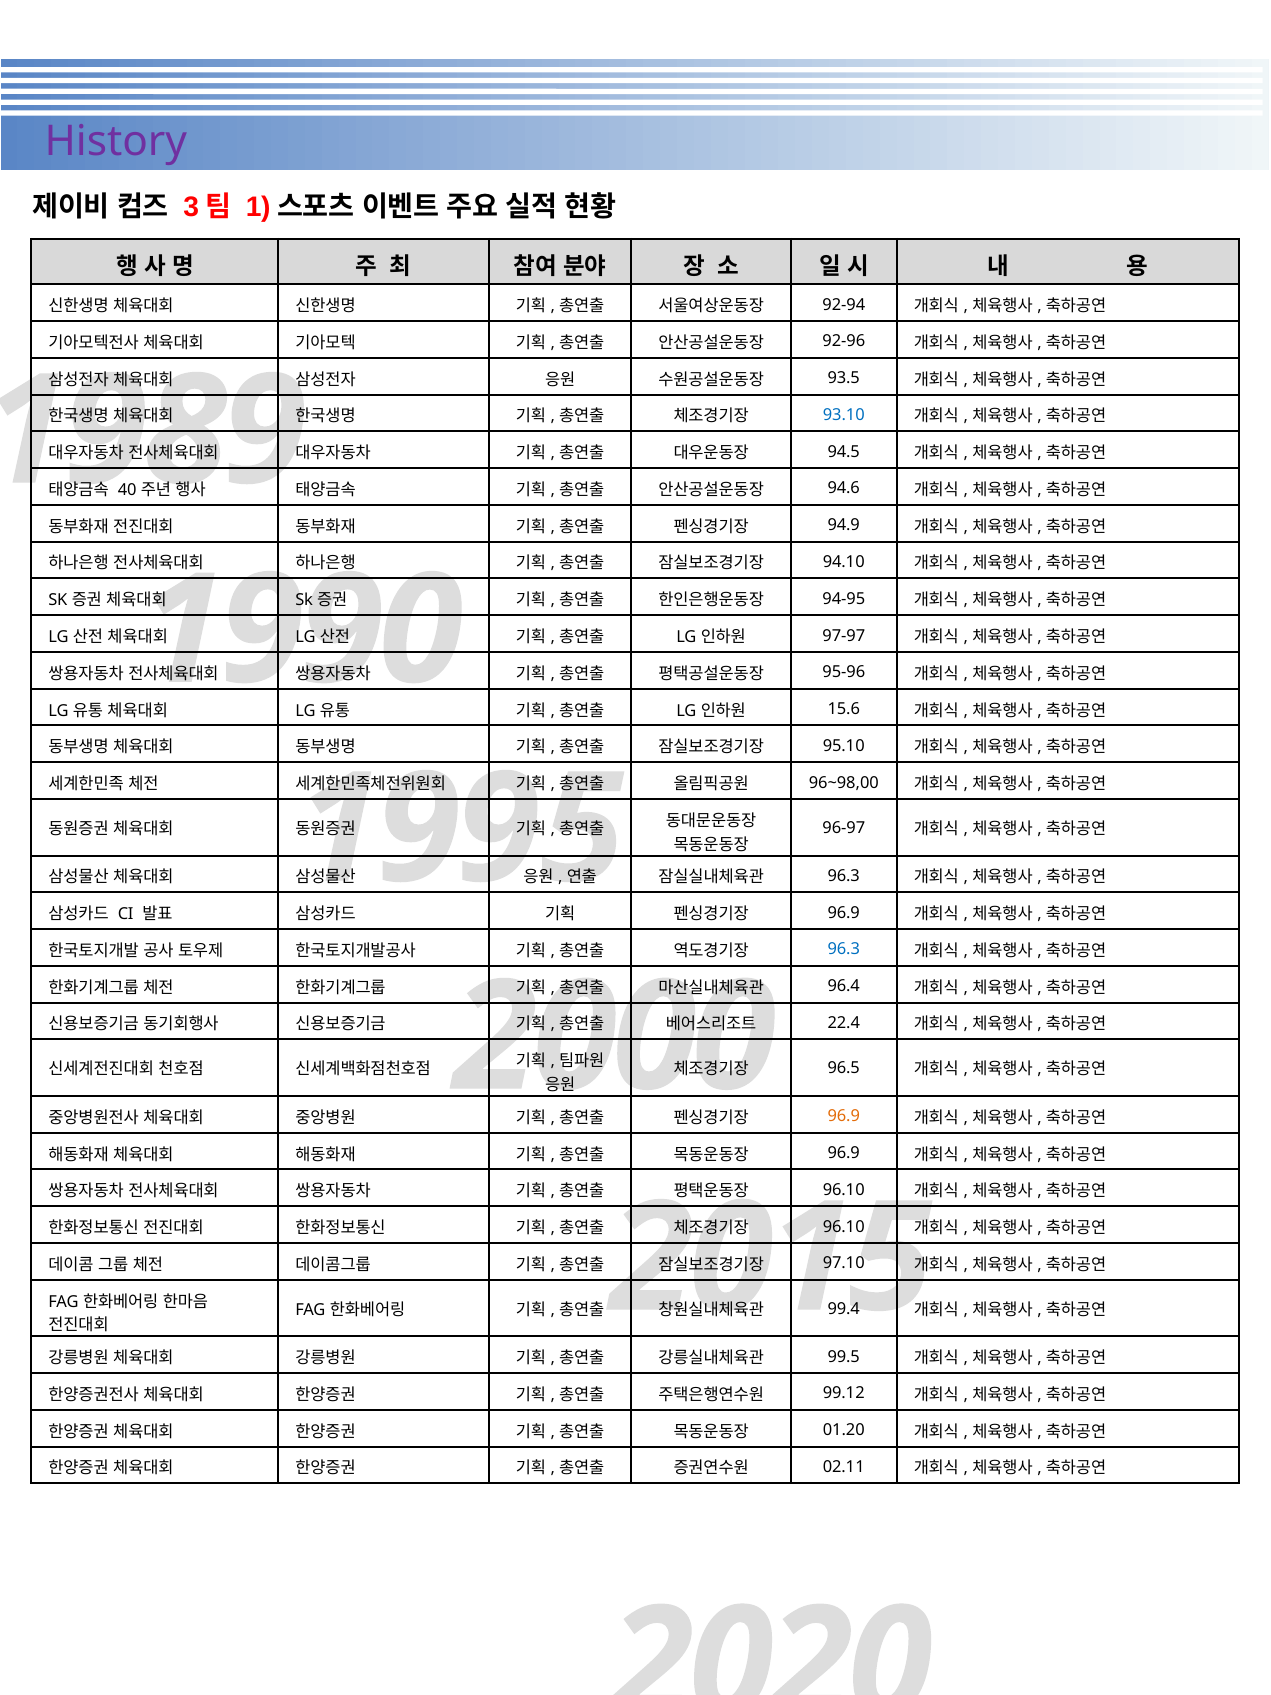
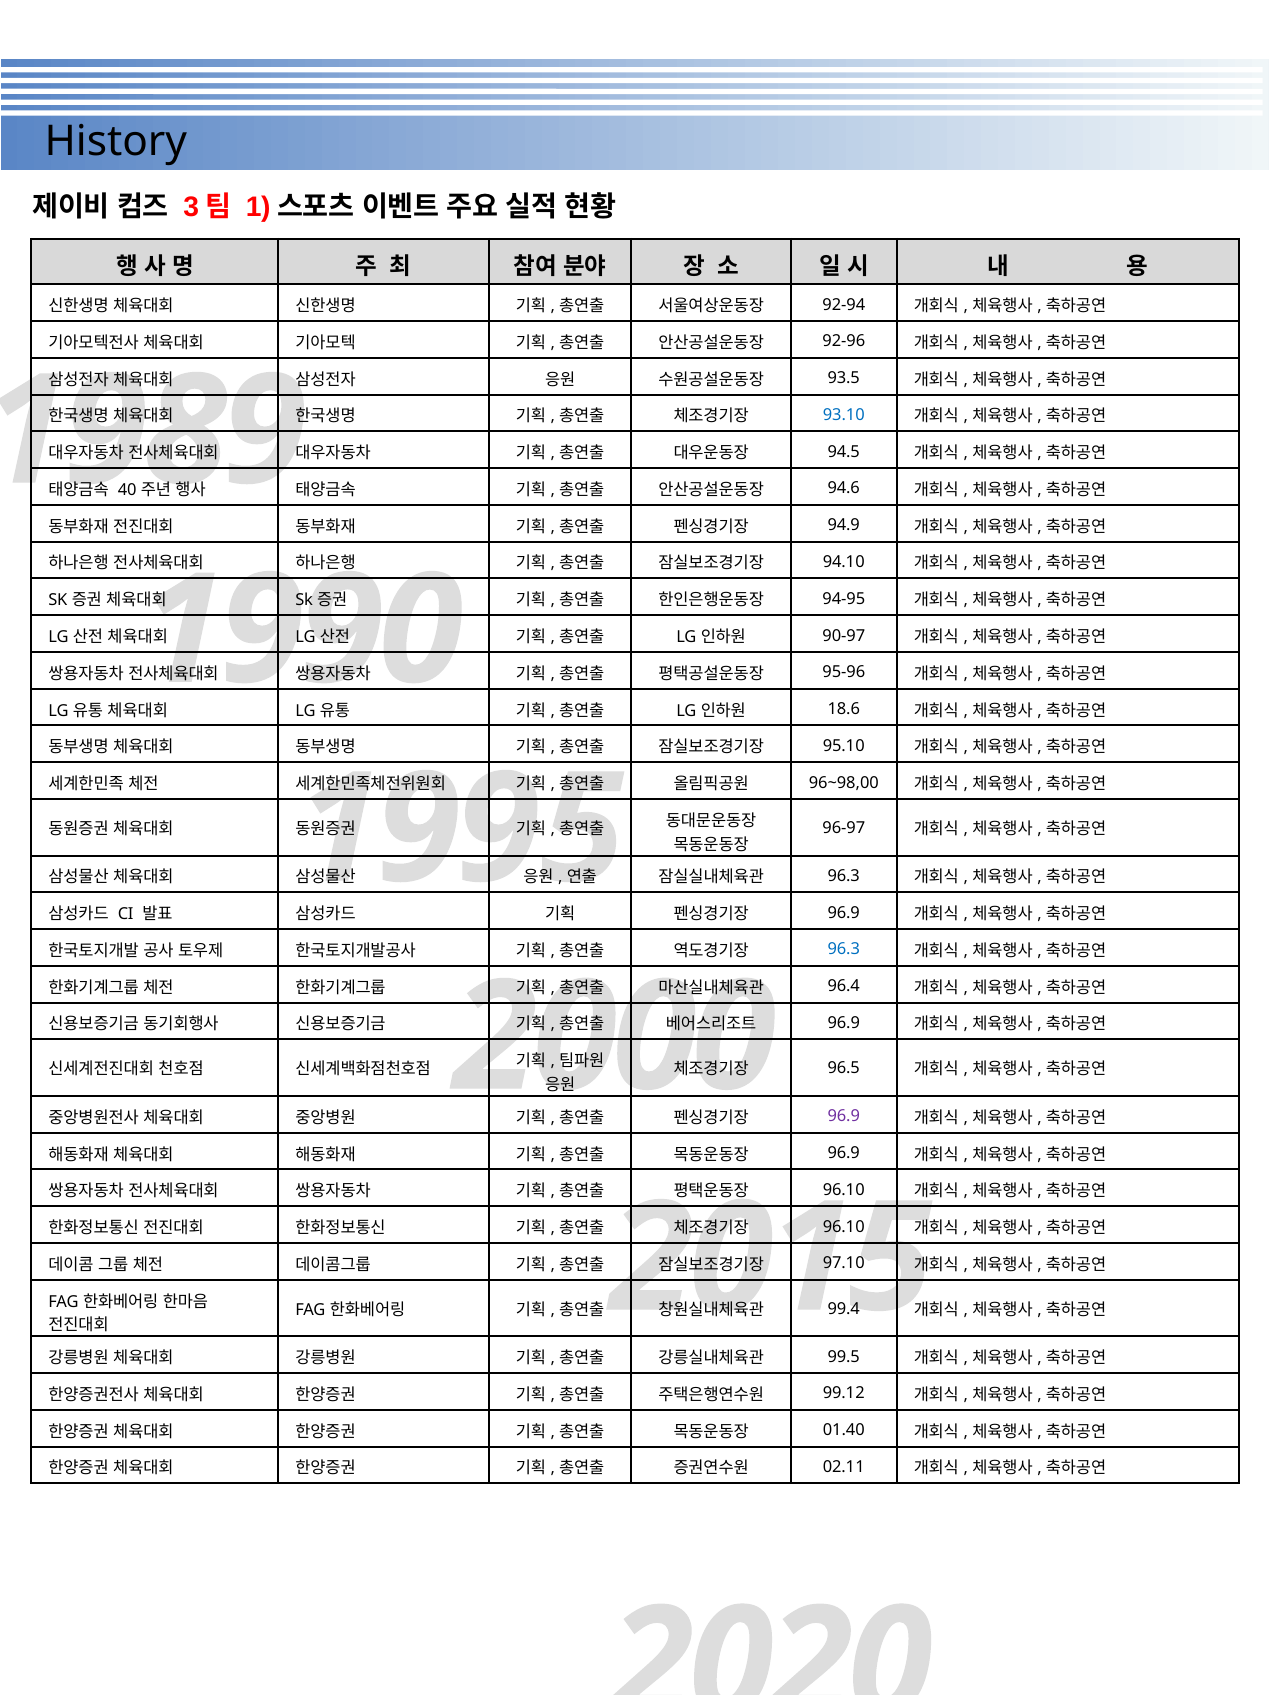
History colour: purple -> black (116, 142)
97-97: 97-97 -> 90-97 (844, 635)
15.6: 15.6 -> 18.6 (844, 709)
22.4: 22.4 -> 96.9 (844, 1023)
96.9 colour: orange -> purple (844, 1116)
01.20: 01.20 -> 01.40 (844, 1430)
